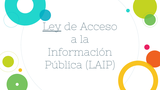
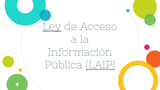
LAIP underline: none -> present (100, 65)
